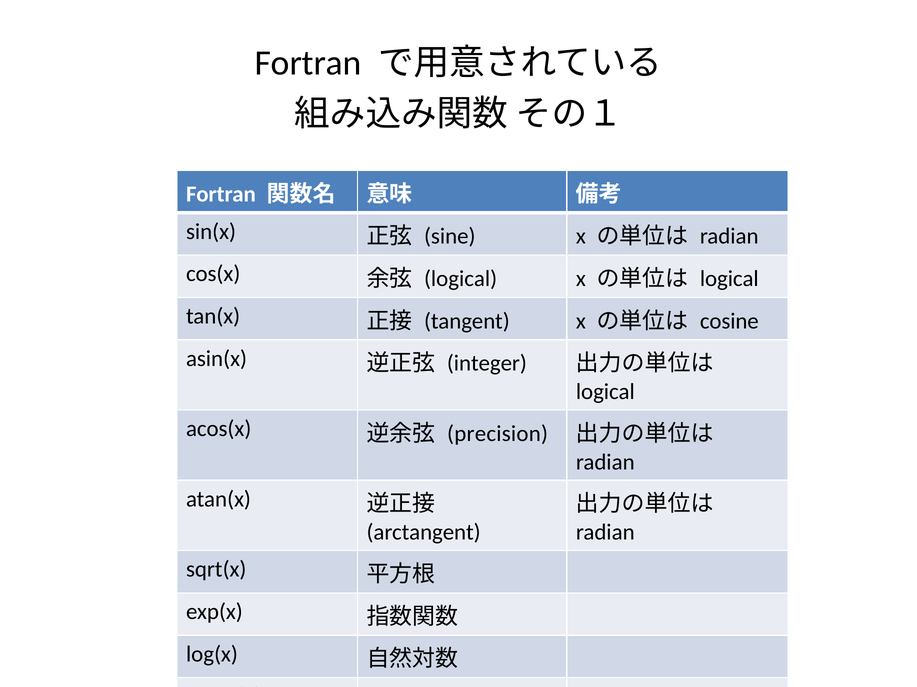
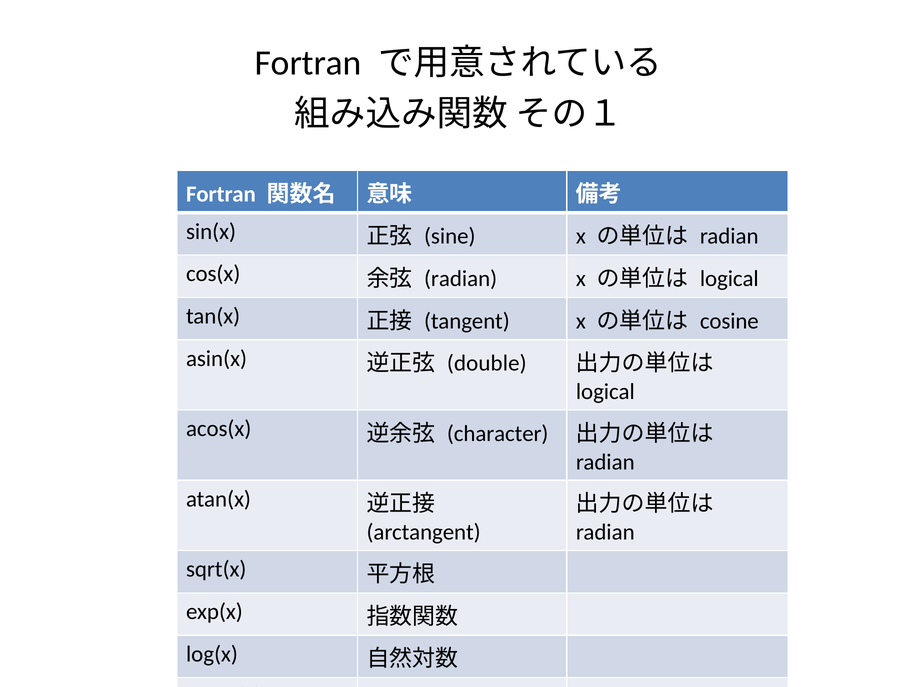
logical: logical -> radian (461, 279)
integer: integer -> double (487, 364)
precision: precision -> character (498, 434)
